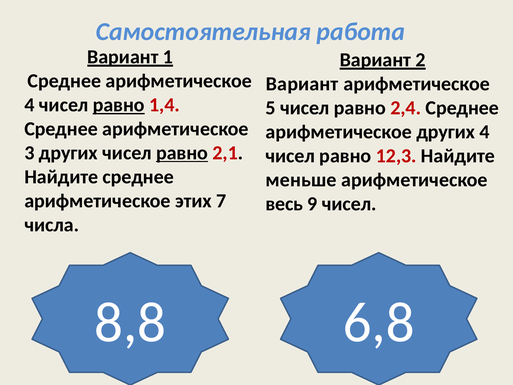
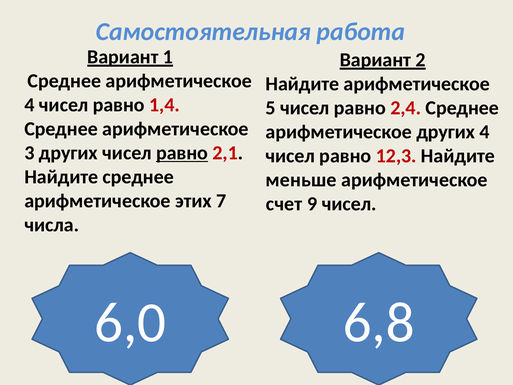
Вариант: Вариант -> Найдите (302, 84)
равно underline: present -> none (119, 105)
весь: весь -> счет (284, 204)
8,8: 8,8 -> 6,0 (130, 323)
